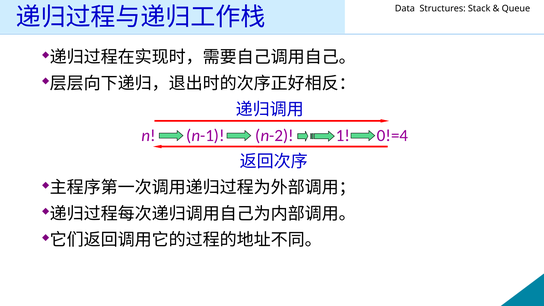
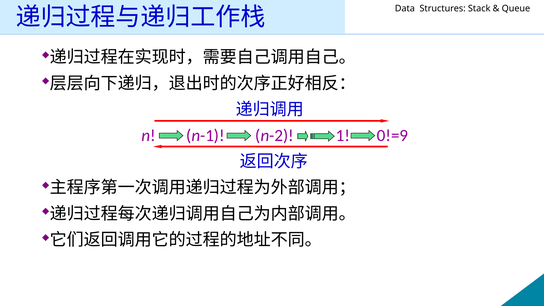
0!=4: 0!=4 -> 0!=9 (392, 136)
